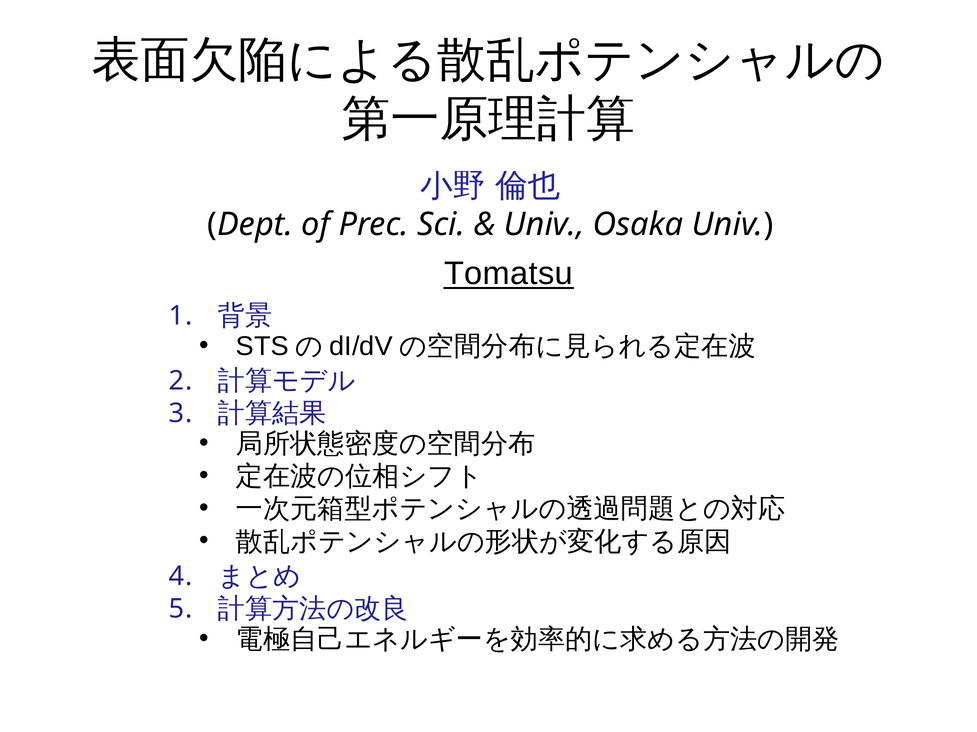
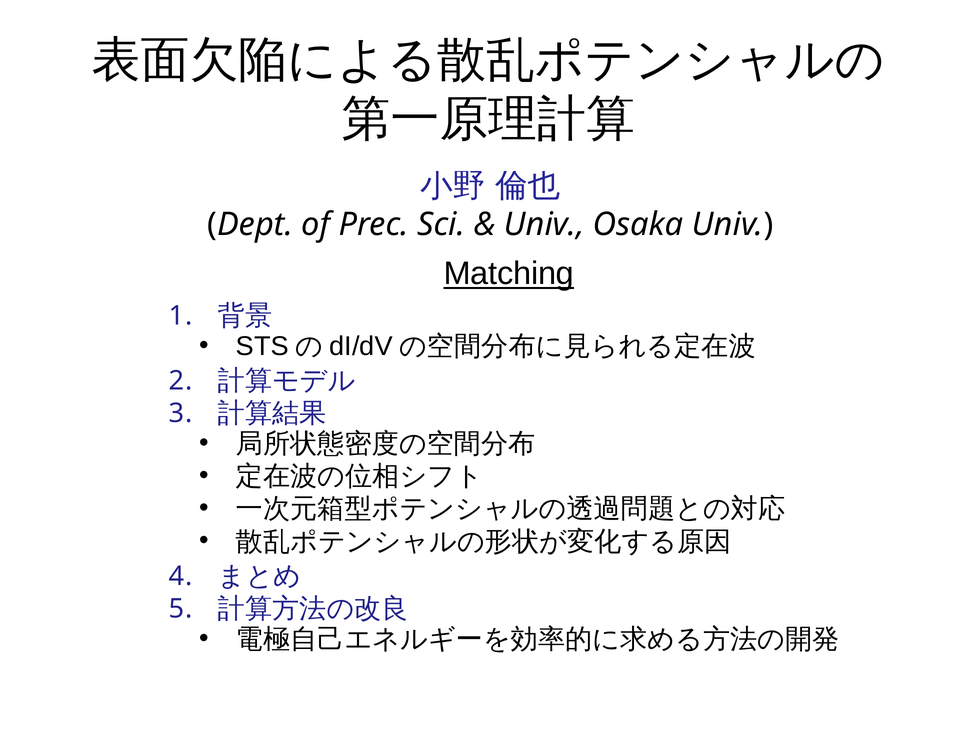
Tomatsu: Tomatsu -> Matching (509, 274)
